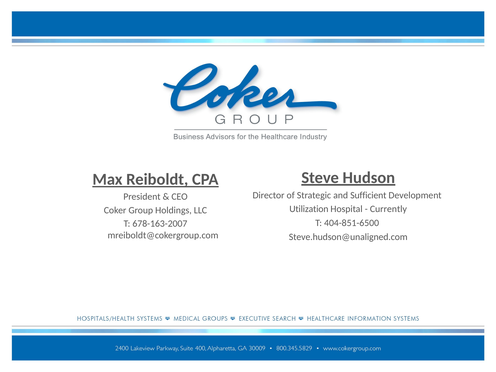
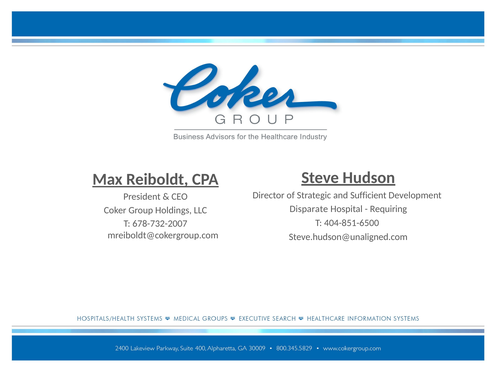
Utilization: Utilization -> Disparate (309, 209)
Currently: Currently -> Requiring (388, 209)
678-163-2007: 678-163-2007 -> 678-732-2007 (160, 224)
